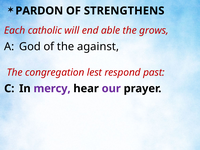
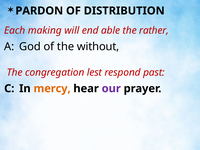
STRENGTHENS: STRENGTHENS -> DISTRIBUTION (124, 11)
catholic: catholic -> making (45, 30)
grows: grows -> rather (154, 30)
against: against -> without (98, 47)
mercy colour: purple -> orange (52, 89)
